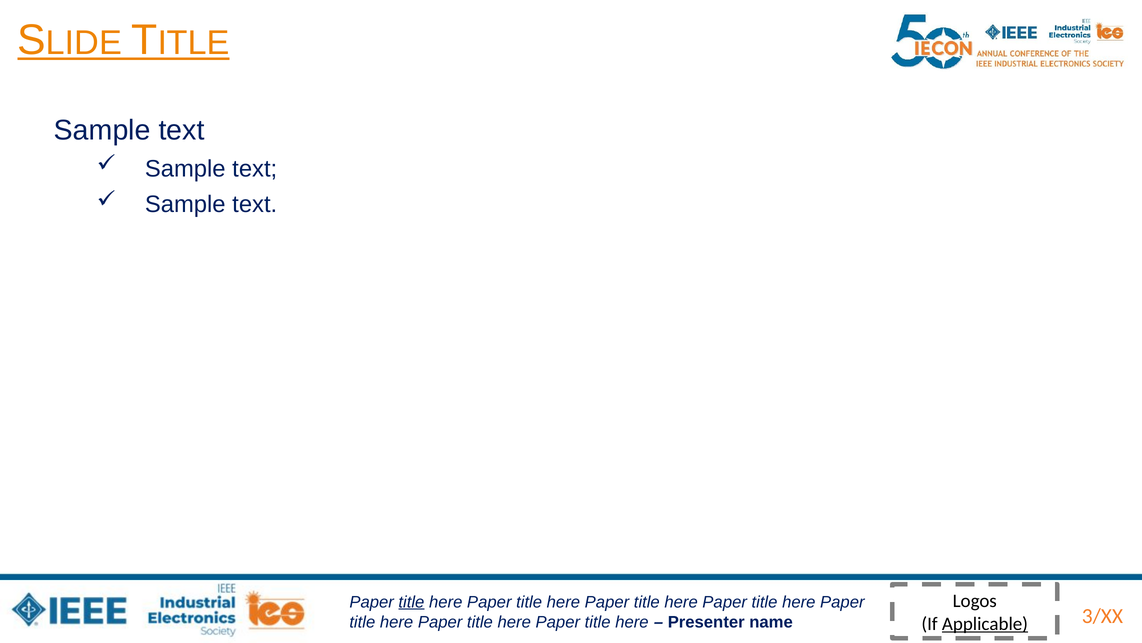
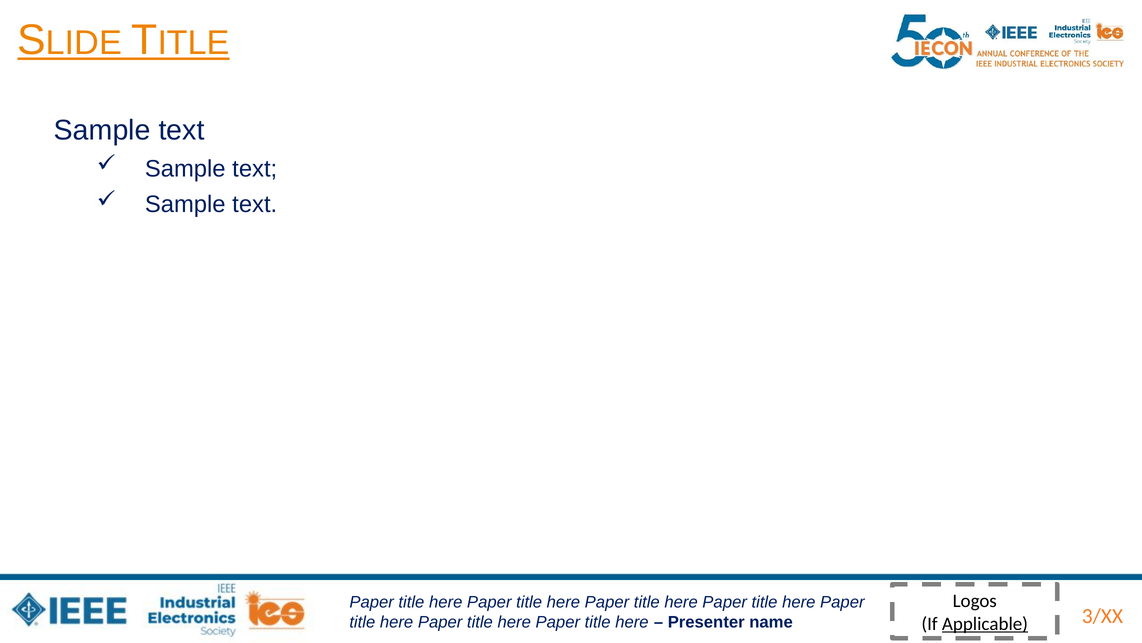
title underline: present -> none (411, 601)
